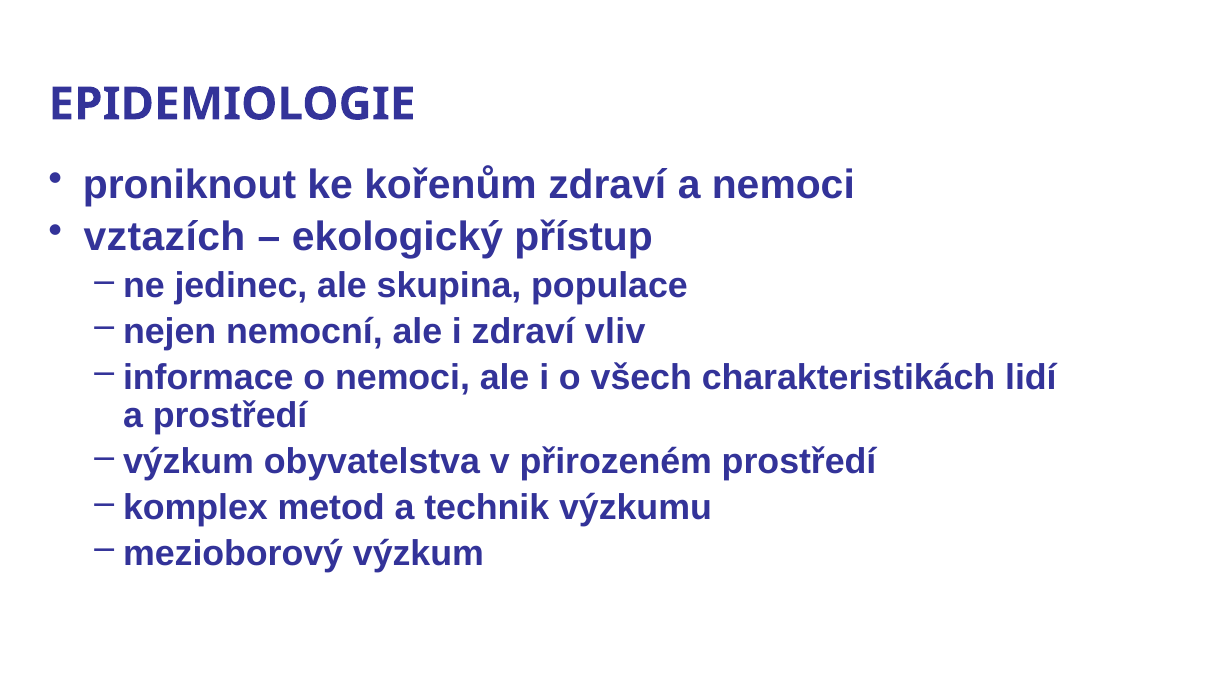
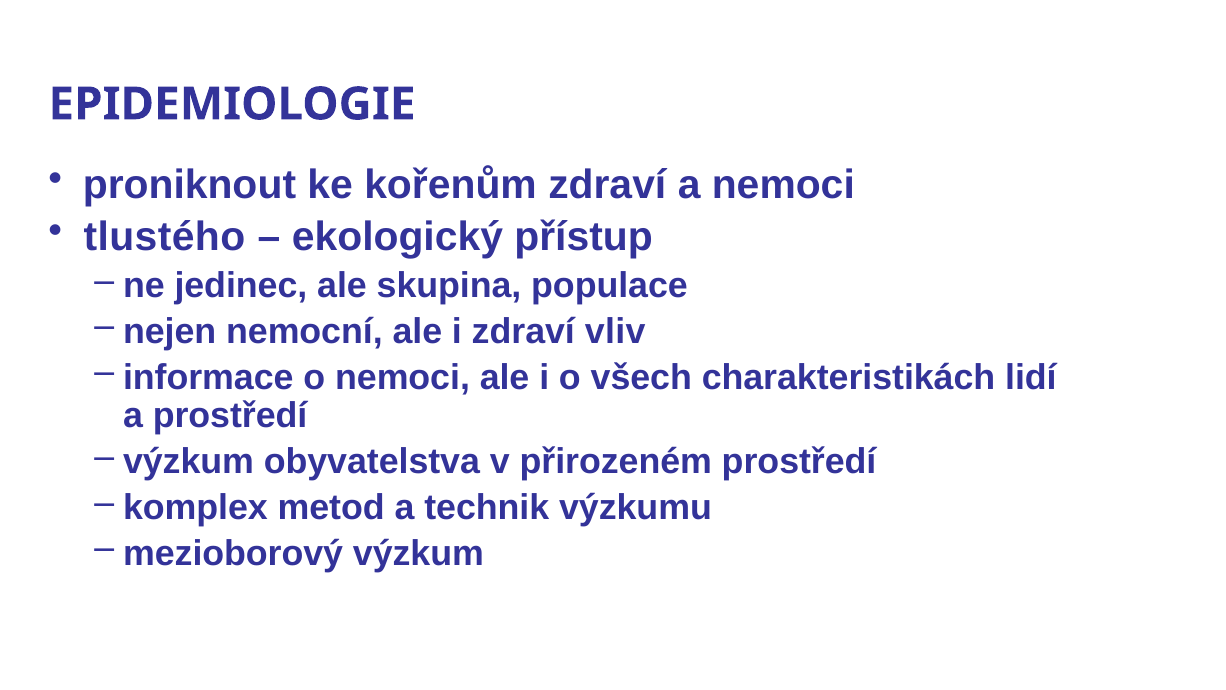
vztazích: vztazích -> tlustého (164, 237)
